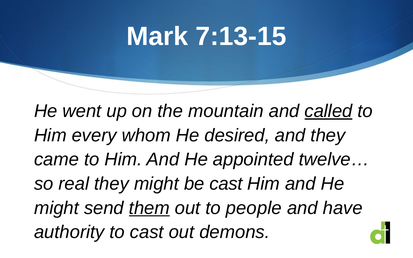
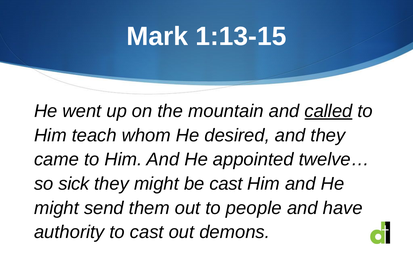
7:13-15: 7:13-15 -> 1:13-15 (241, 36)
every: every -> teach (94, 135)
real: real -> sick (74, 184)
them underline: present -> none (149, 208)
